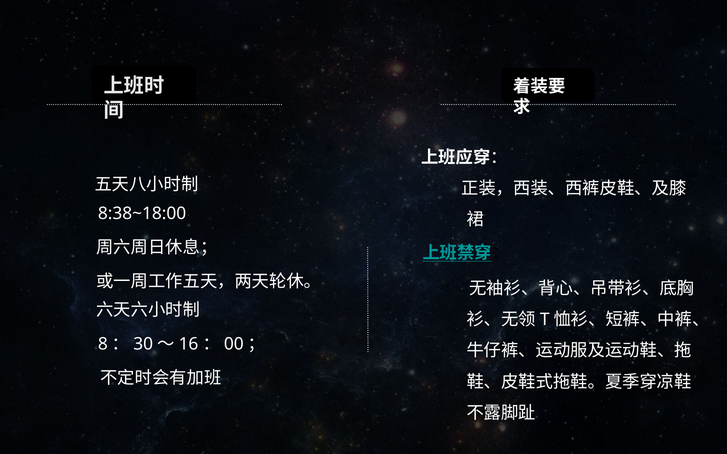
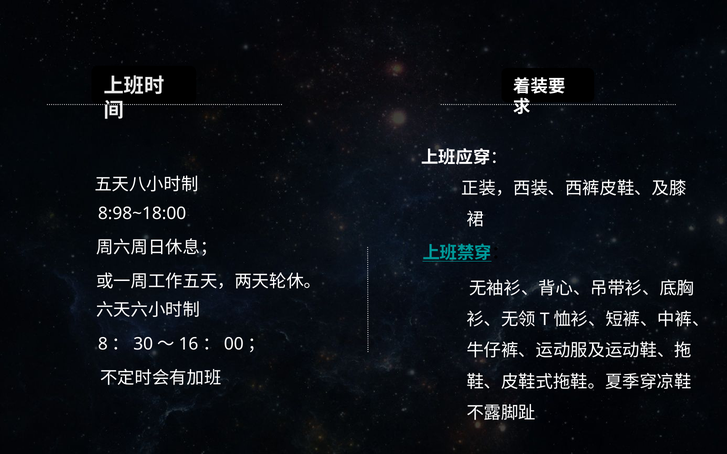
8:38~18:00: 8:38~18:00 -> 8:98~18:00 (142, 214)
